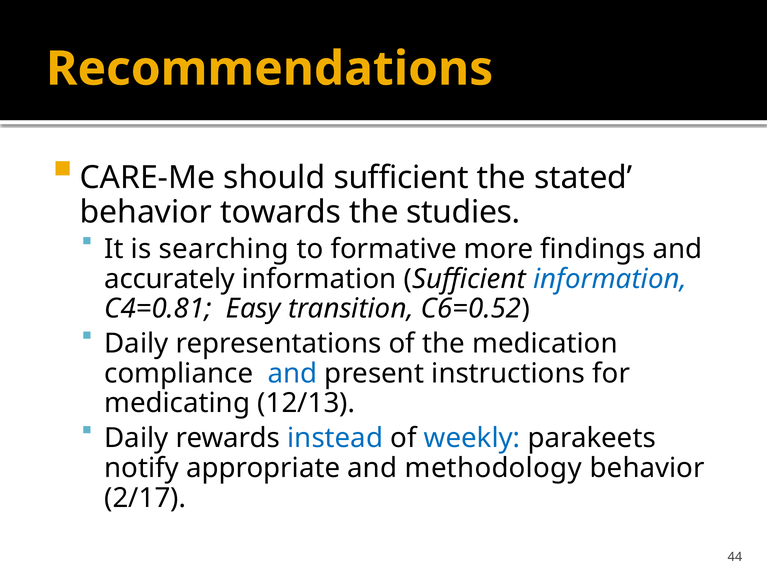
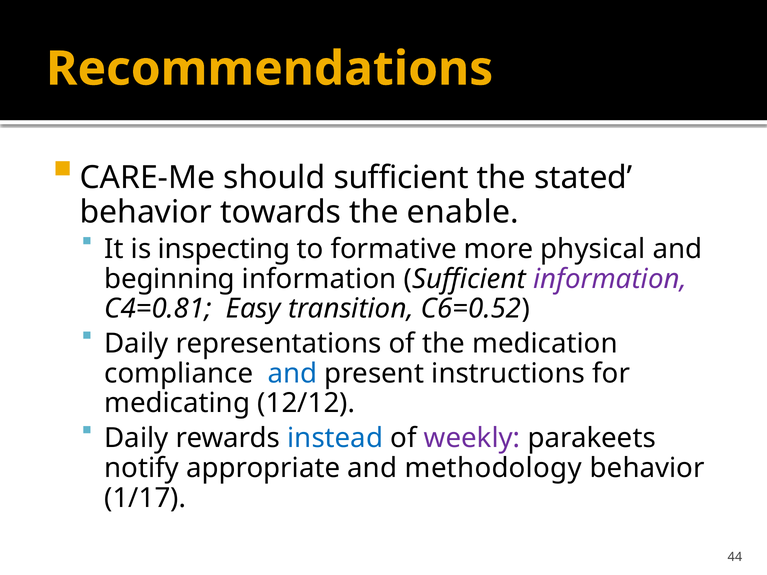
studies: studies -> enable (463, 212)
searching: searching -> inspecting (224, 249)
findings: findings -> physical (593, 249)
accurately: accurately -> beginning (170, 279)
information colour: blue -> purple (610, 279)
12/13: 12/13 -> 12/12 (306, 404)
weekly colour: blue -> purple (472, 438)
2/17: 2/17 -> 1/17 (145, 498)
